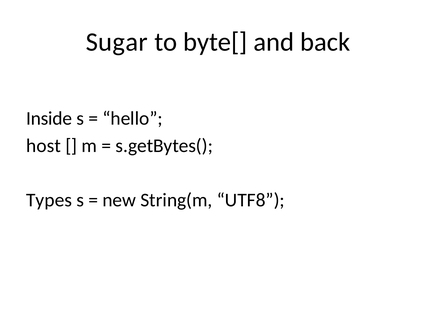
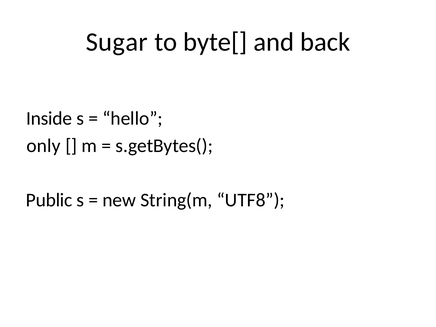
host: host -> only (43, 146)
Types: Types -> Public (49, 200)
